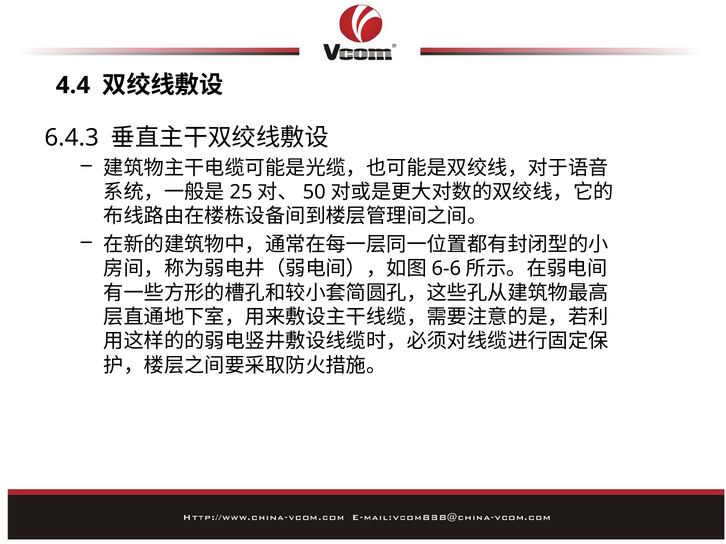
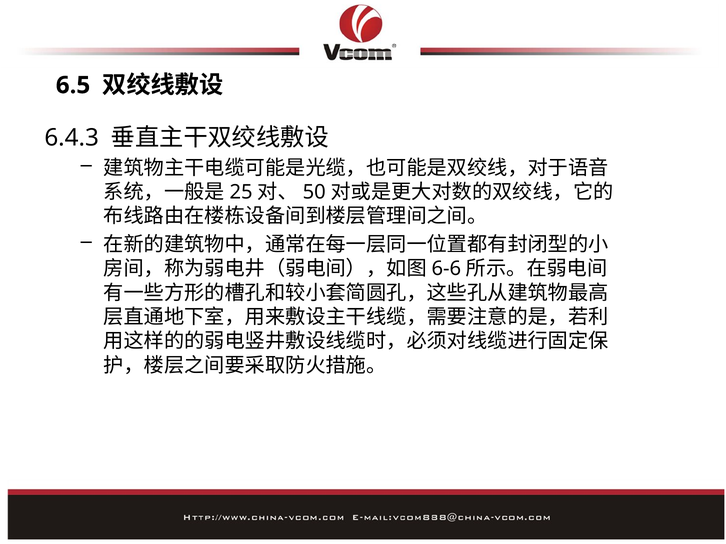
4.4: 4.4 -> 6.5 (73, 85)
